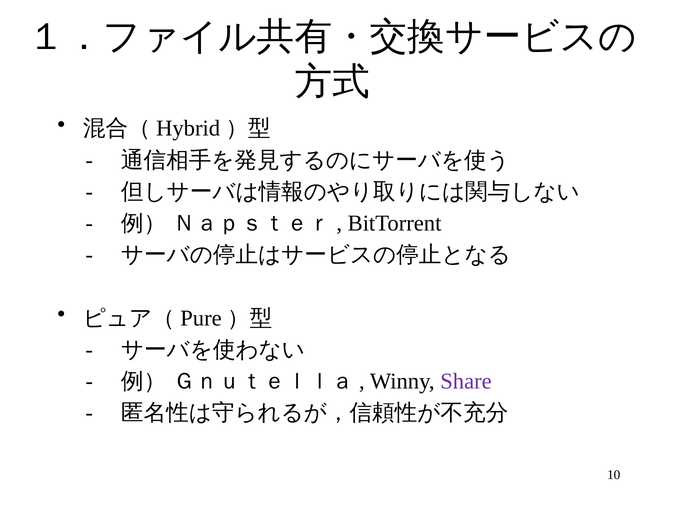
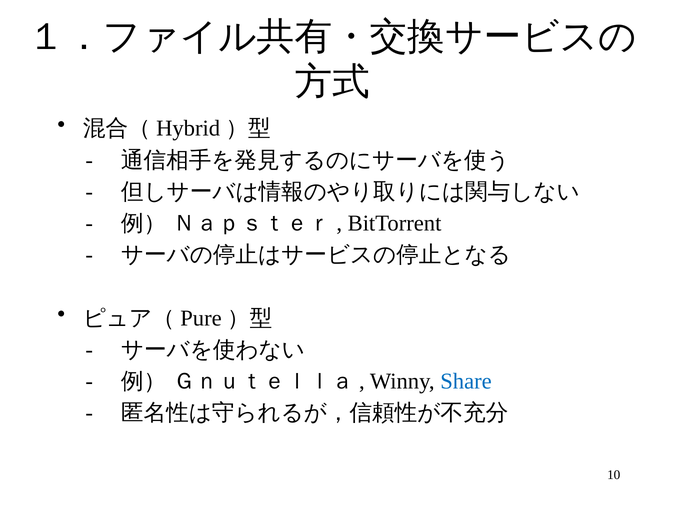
Share colour: purple -> blue (466, 382)
